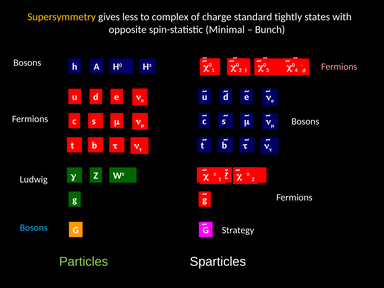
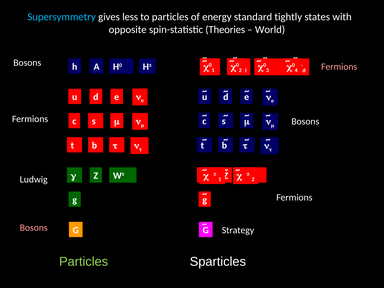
Supersymmetry colour: yellow -> light blue (62, 17)
to complex: complex -> particles (170, 17)
charge: charge -> energy (217, 17)
Minimal: Minimal -> Theories (225, 30)
Bunch: Bunch -> World (270, 30)
Bosons colour: light blue -> pink (34, 228)
